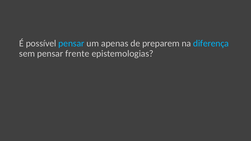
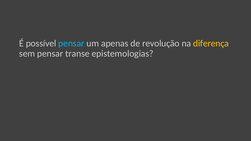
preparem: preparem -> revolução (161, 44)
diferença colour: light blue -> yellow (211, 44)
frente: frente -> transe (77, 54)
